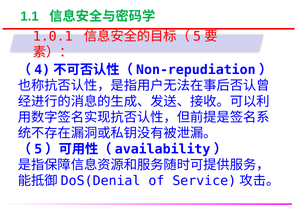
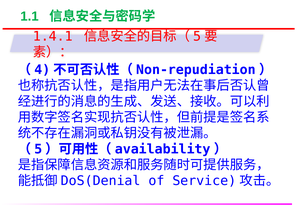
1.0.1: 1.0.1 -> 1.4.1 (53, 36)
